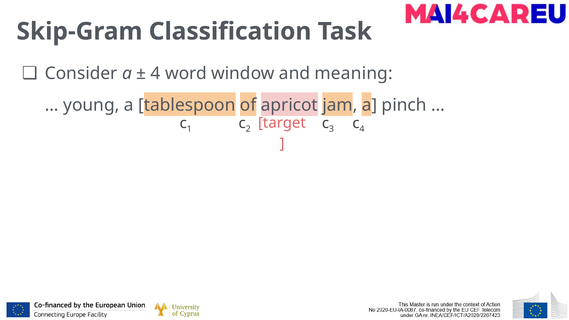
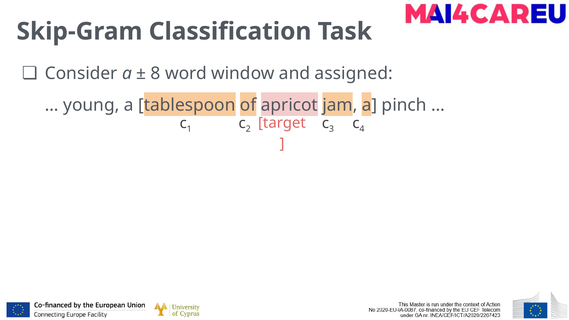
4: 4 -> 8 (156, 73)
meaning: meaning -> assigned (354, 73)
